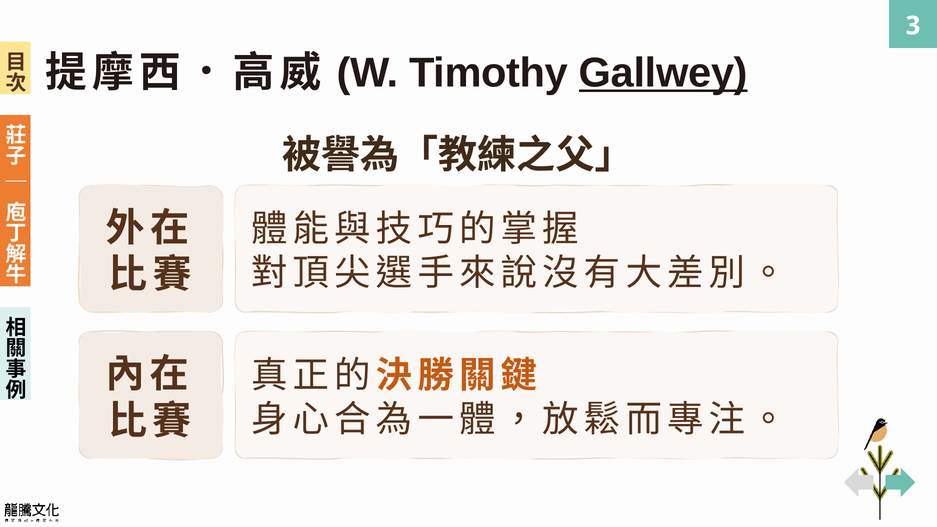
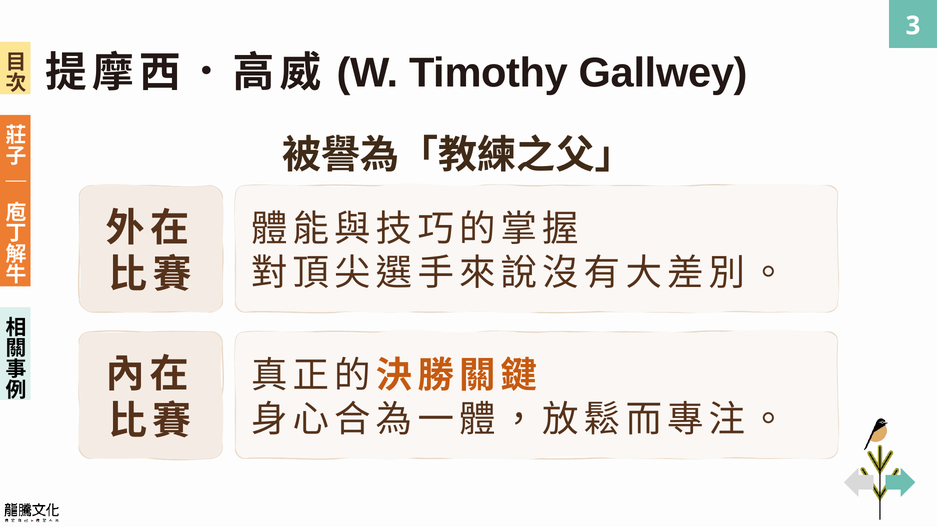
Gallwey underline: present -> none (663, 73)
